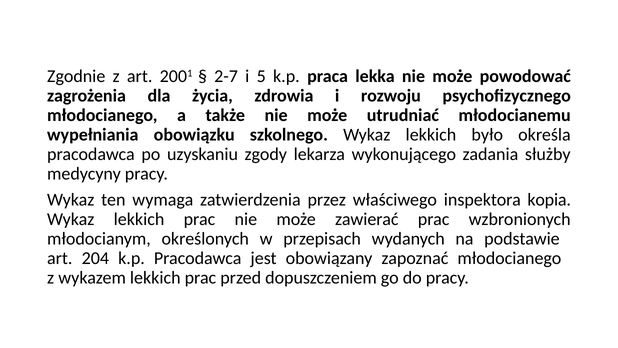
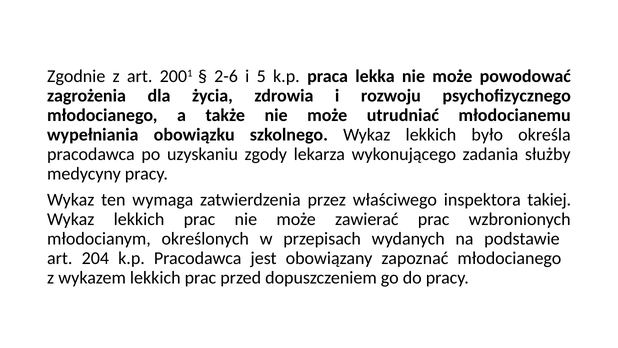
2-7: 2-7 -> 2-6 (226, 76)
kopia: kopia -> takiej (549, 200)
